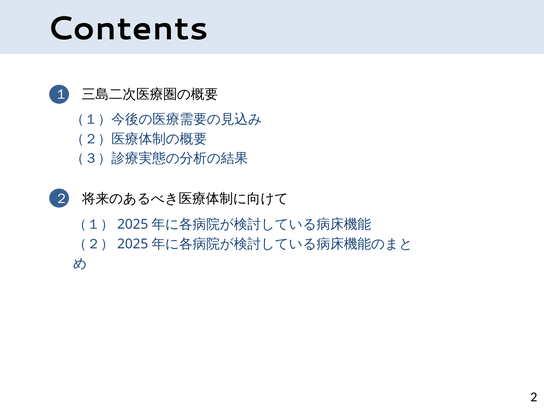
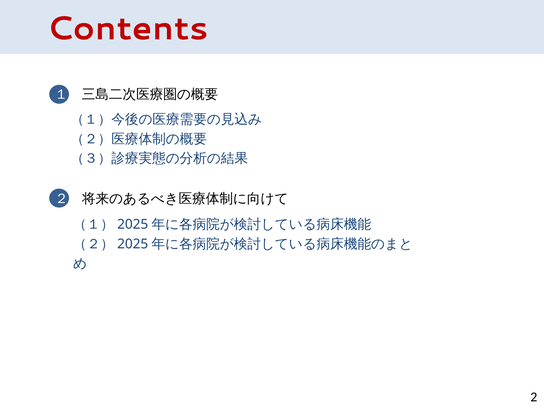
Contents colour: black -> red (128, 29)
